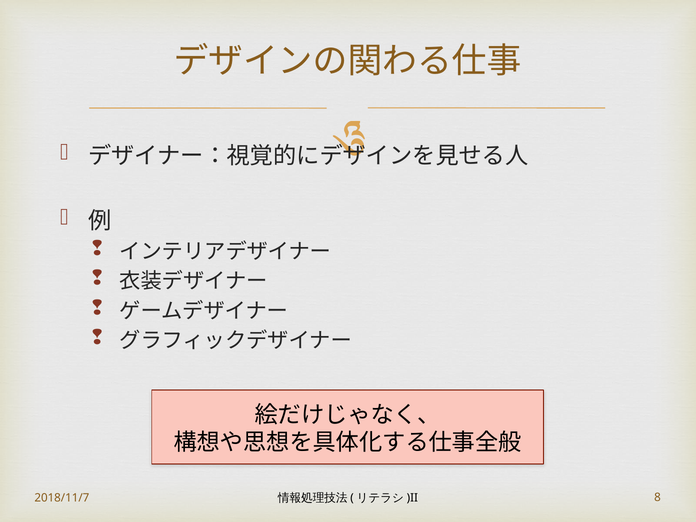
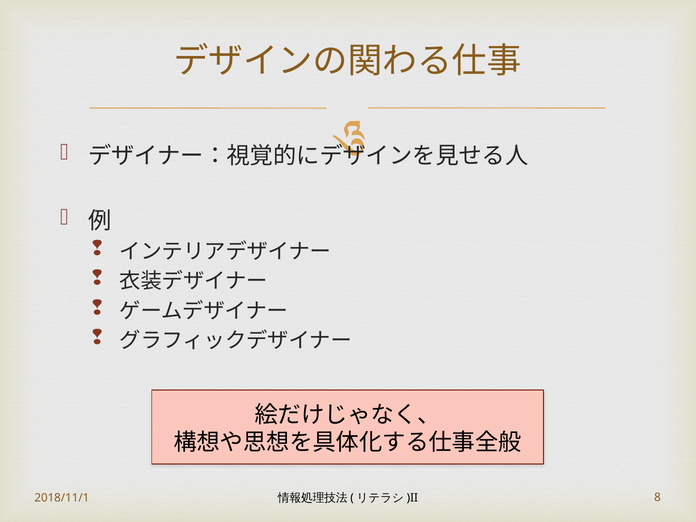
2018/11/7: 2018/11/7 -> 2018/11/1 (62, 498)
